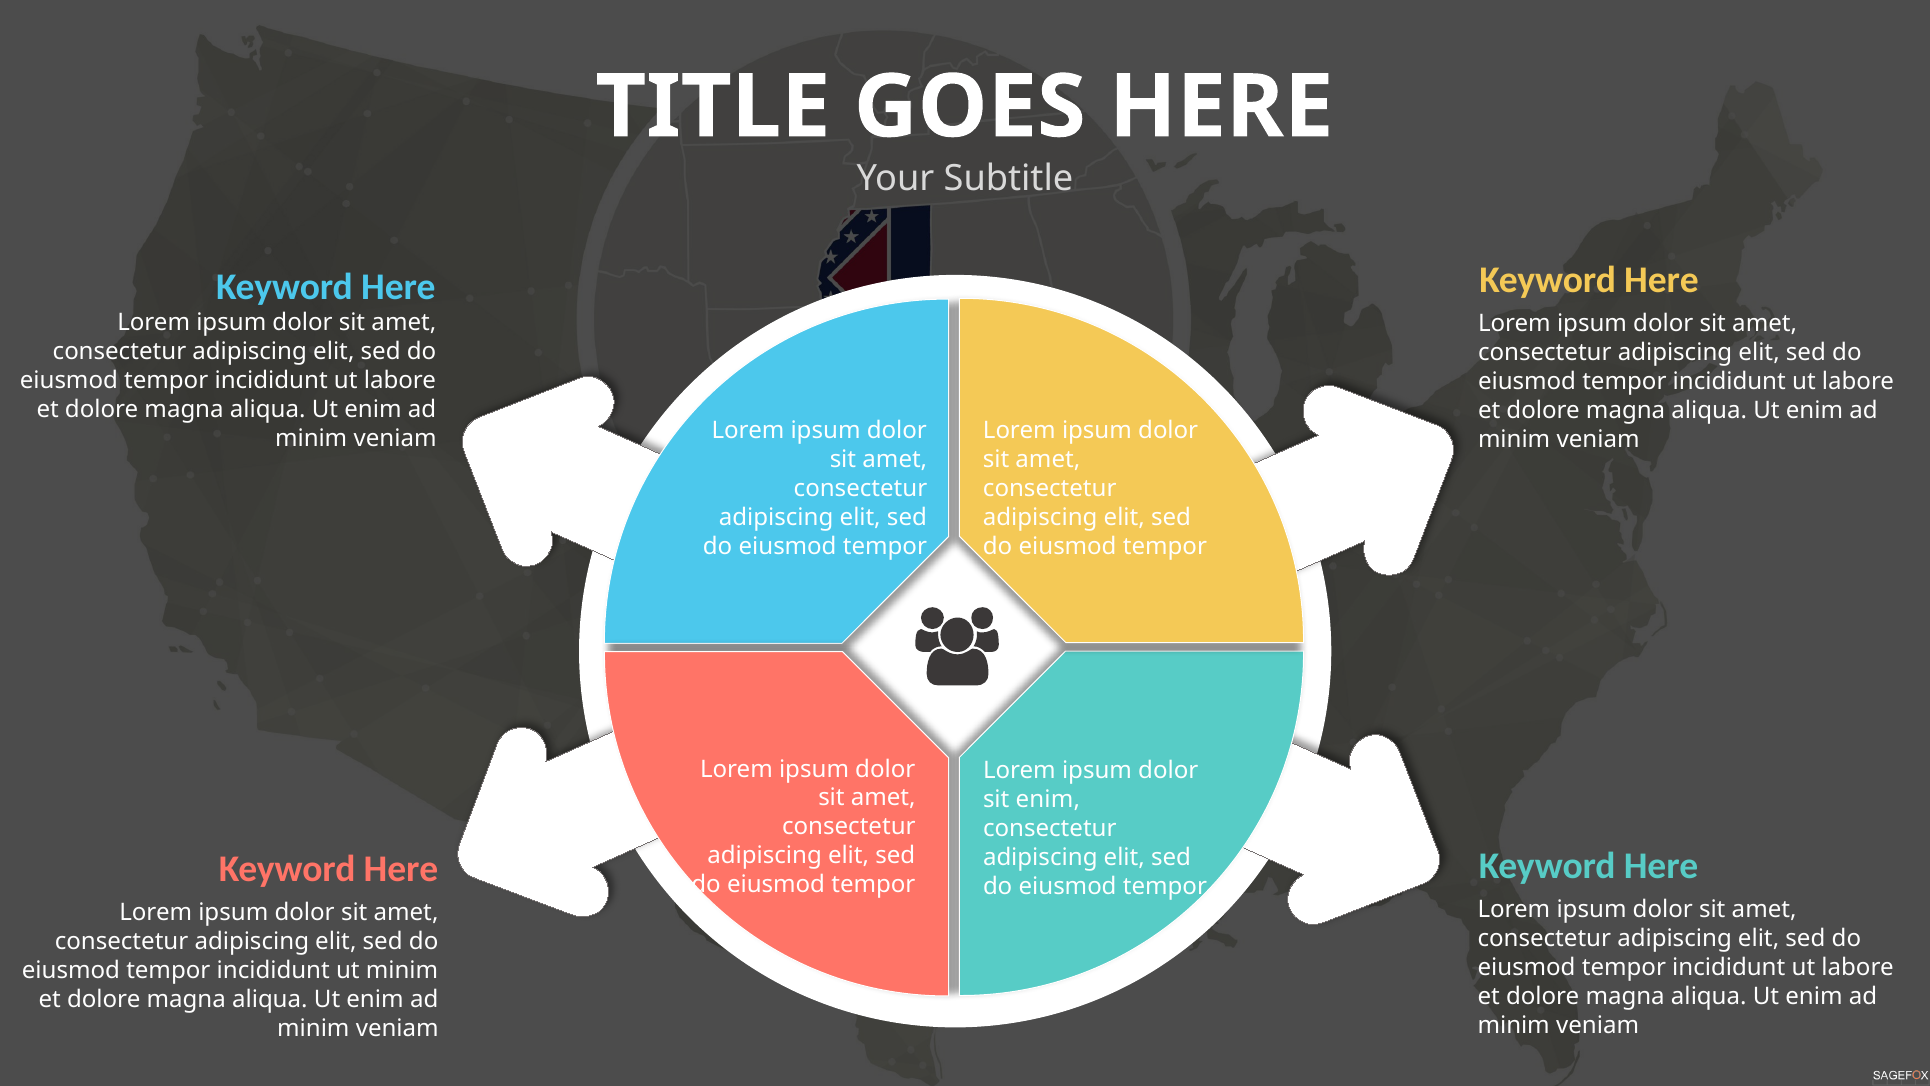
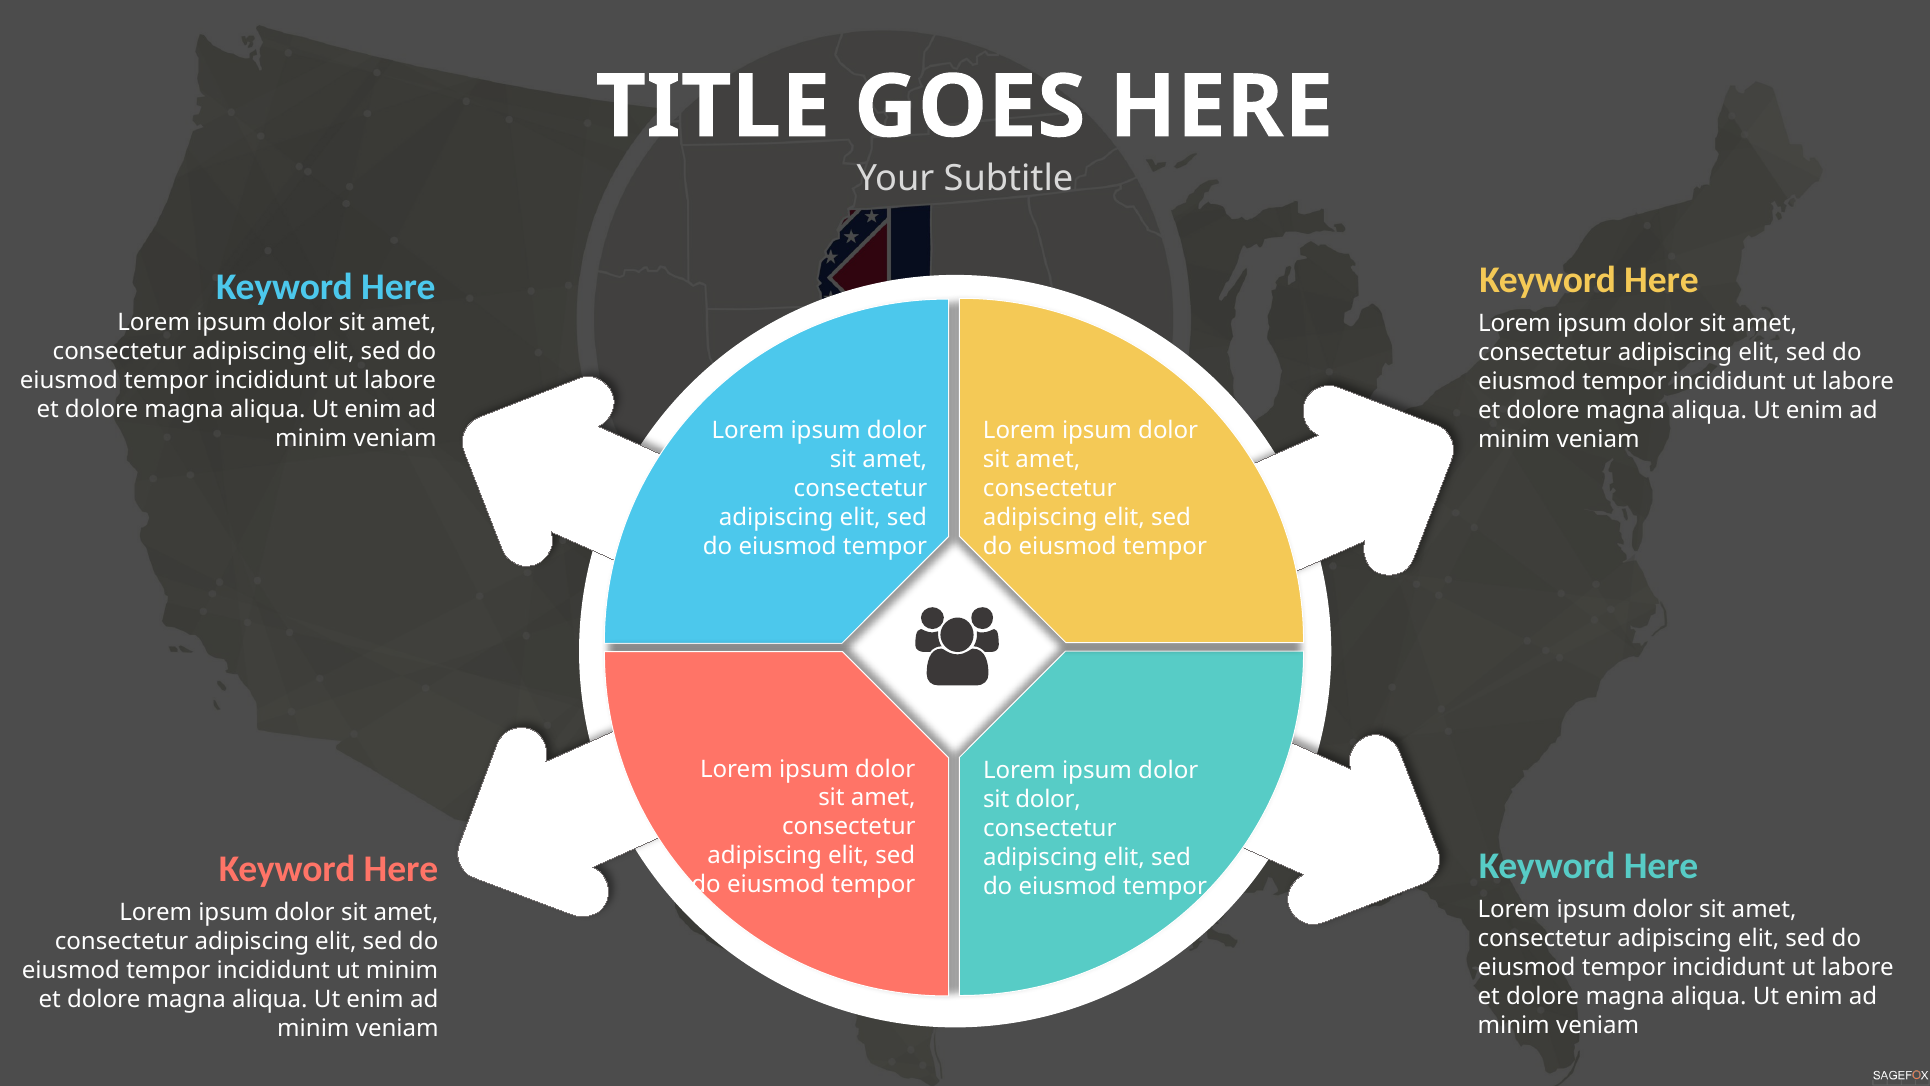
sit enim: enim -> dolor (1048, 799)
